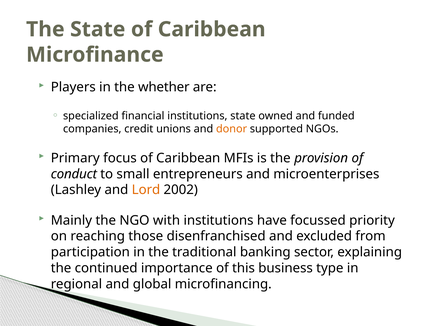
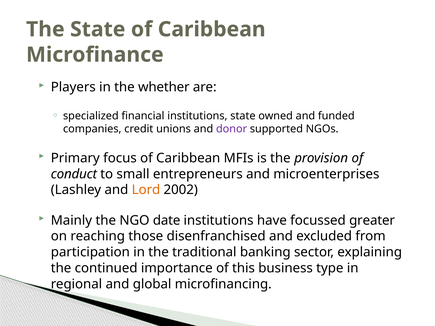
donor colour: orange -> purple (232, 129)
with: with -> date (167, 221)
priority: priority -> greater (372, 221)
